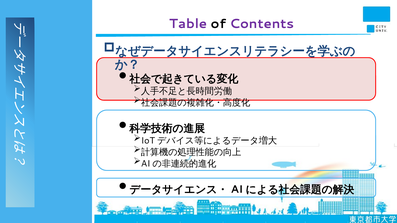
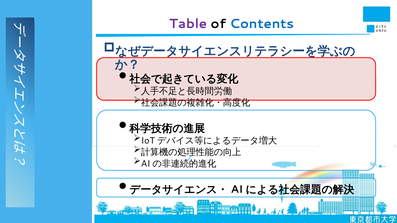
Contents colour: purple -> blue (262, 24)
